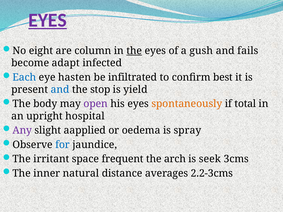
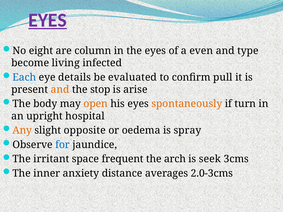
the underline: present -> none (134, 51)
gush: gush -> even (201, 51)
fails: fails -> type (248, 51)
adapt: adapt -> living (66, 63)
hasten: hasten -> details (75, 77)
infiltrated: infiltrated -> evaluated (133, 77)
best: best -> pull (223, 77)
and colour: blue -> orange (60, 90)
yield: yield -> arise (135, 90)
open colour: purple -> orange (96, 104)
total: total -> turn (245, 104)
Any colour: purple -> orange (22, 131)
aapplied: aapplied -> opposite (85, 131)
natural: natural -> anxiety (81, 174)
2.2-3cms: 2.2-3cms -> 2.0-3cms (212, 174)
